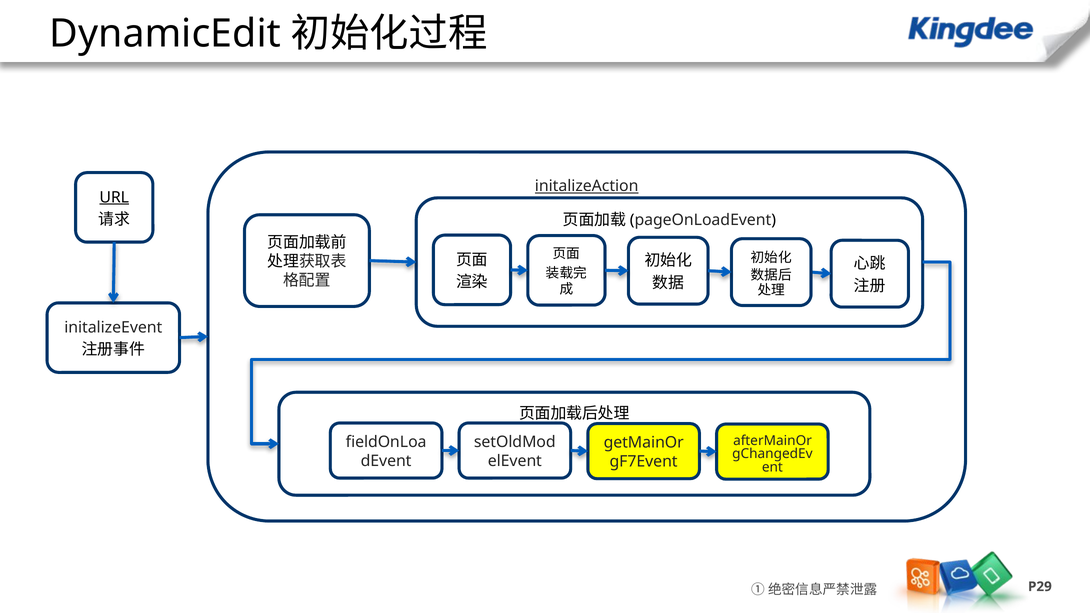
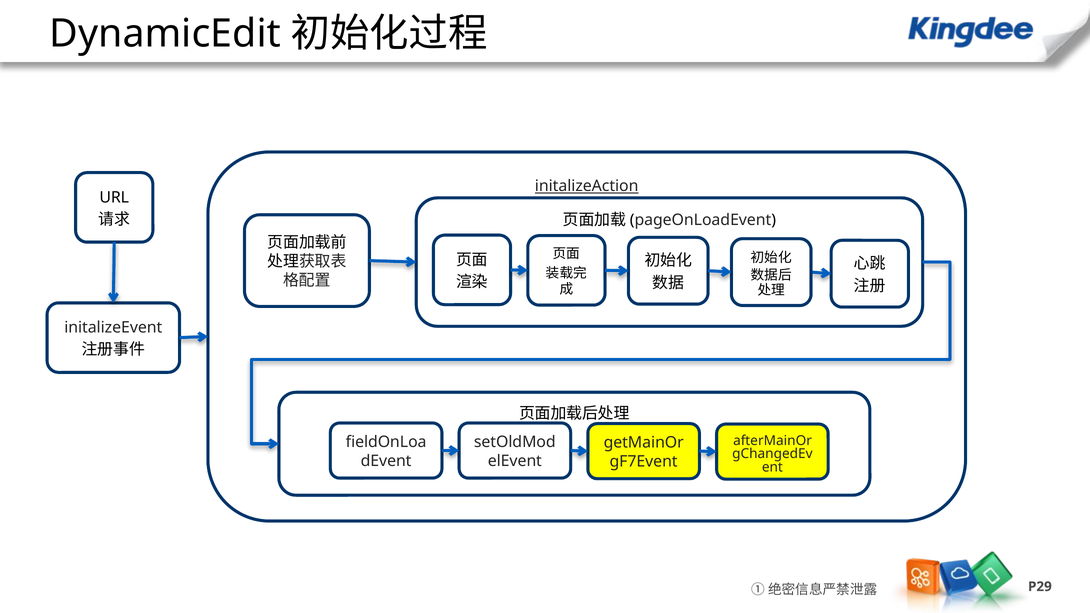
URL underline: present -> none (114, 197)
